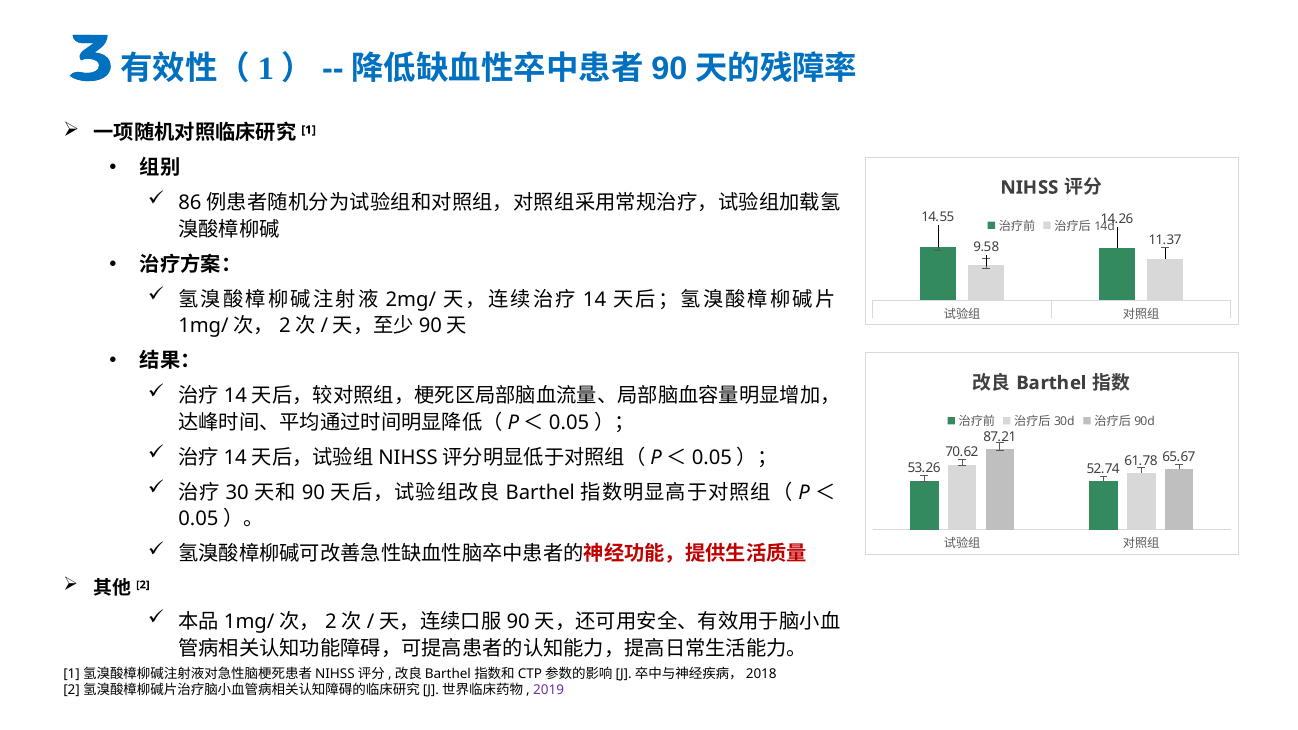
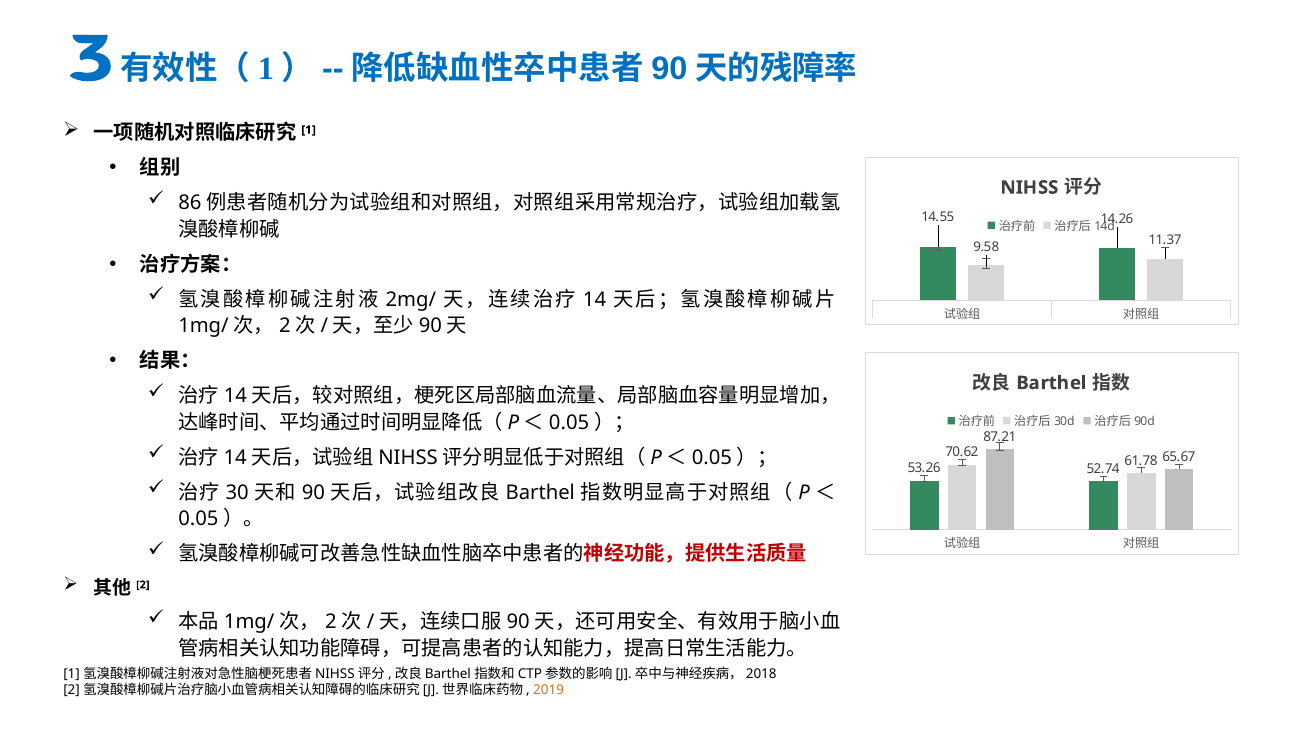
2019 colour: purple -> orange (549, 691)
